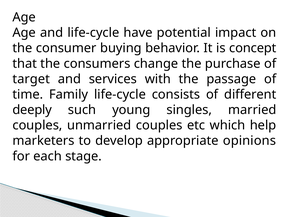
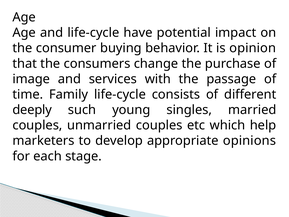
concept: concept -> opinion (253, 48)
target: target -> image (31, 79)
